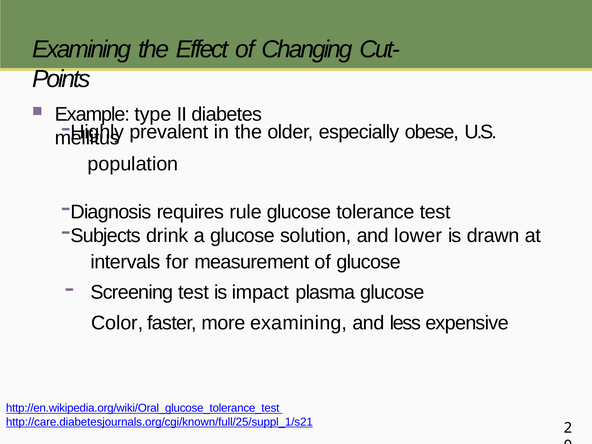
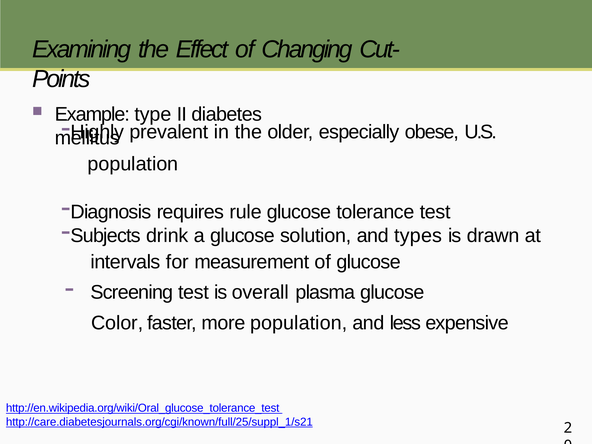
lower: lower -> types (418, 236)
impact: impact -> overall (260, 292)
more examining: examining -> population (299, 323)
